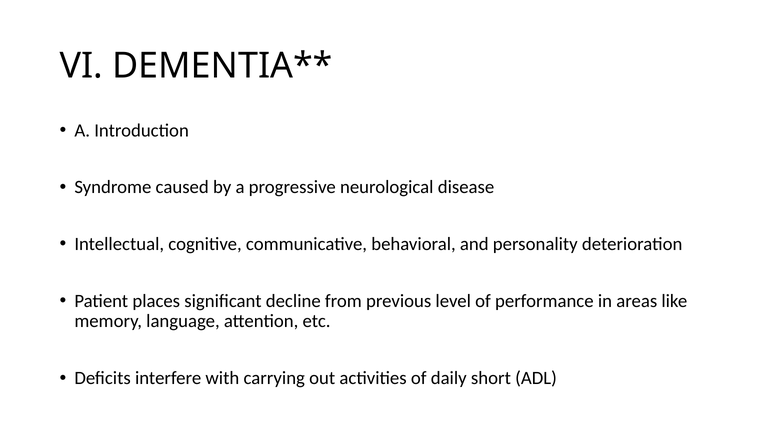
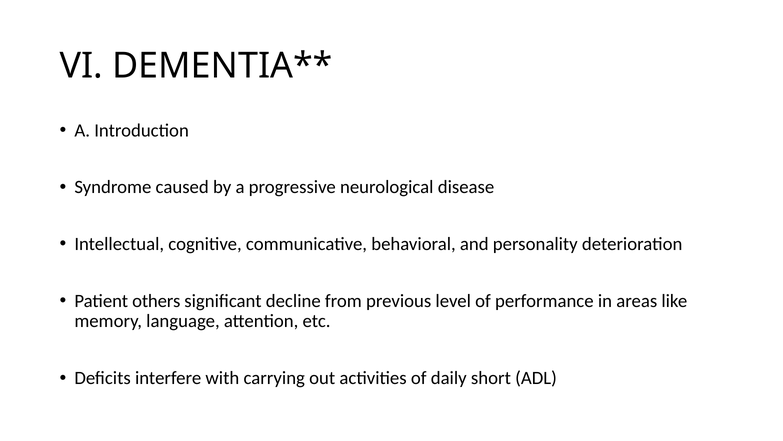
places: places -> others (156, 301)
